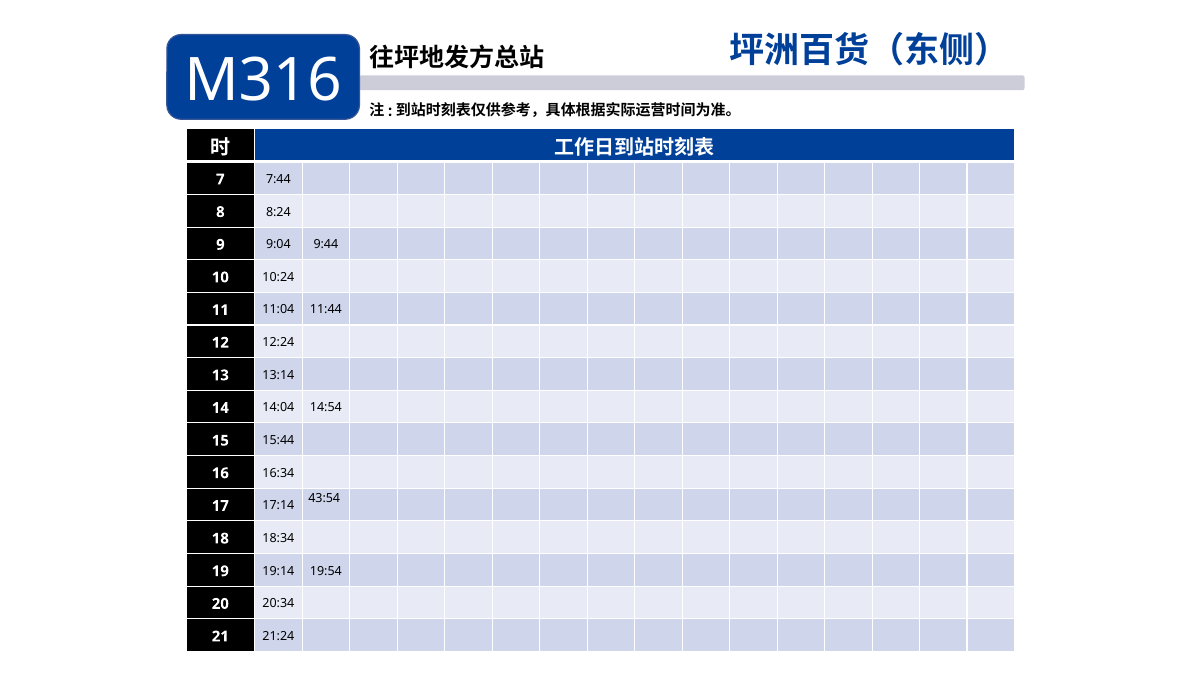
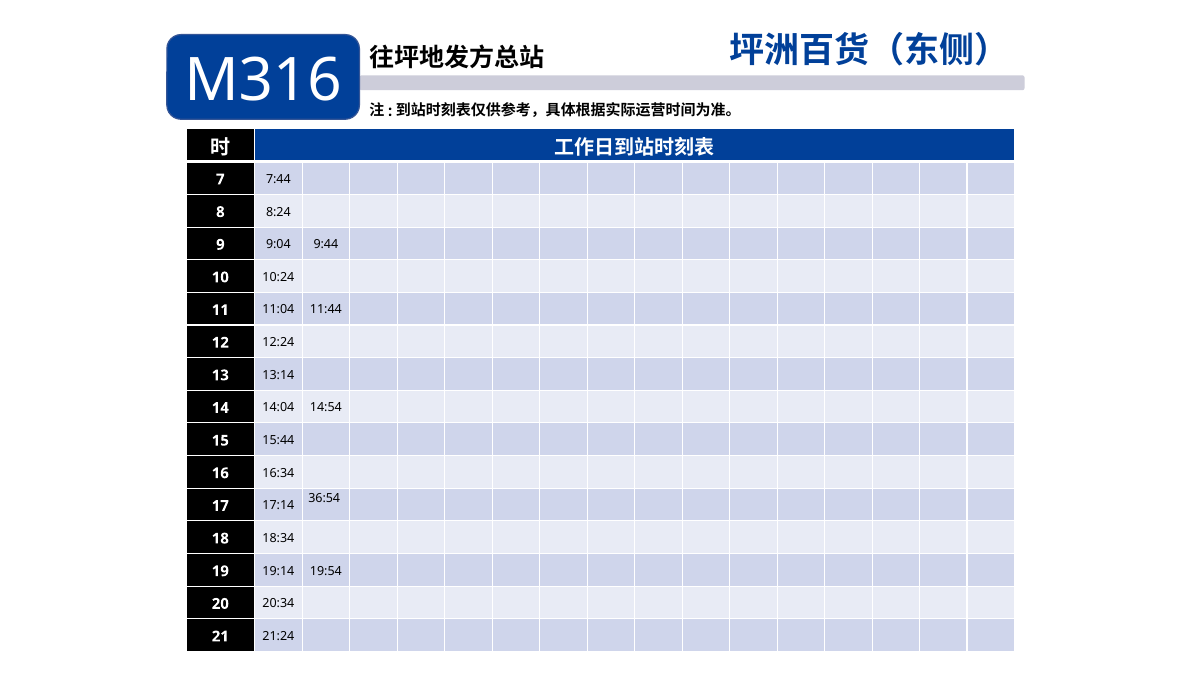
43:54: 43:54 -> 36:54 (324, 498)
